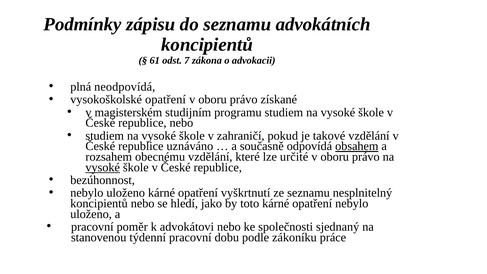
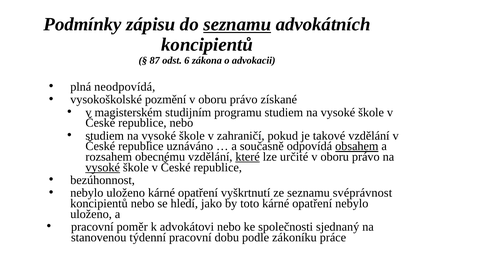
seznamu underline: none -> present (237, 24)
61: 61 -> 87 (155, 60)
7: 7 -> 6 (187, 60)
vysokoškolské opatření: opatření -> pozmění (166, 100)
které underline: none -> present (248, 157)
nesplnitelný: nesplnitelný -> svéprávnost (362, 193)
